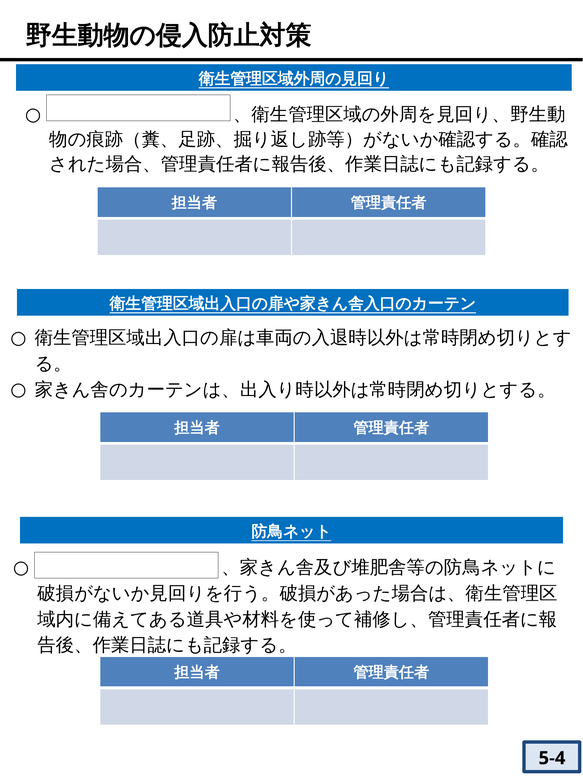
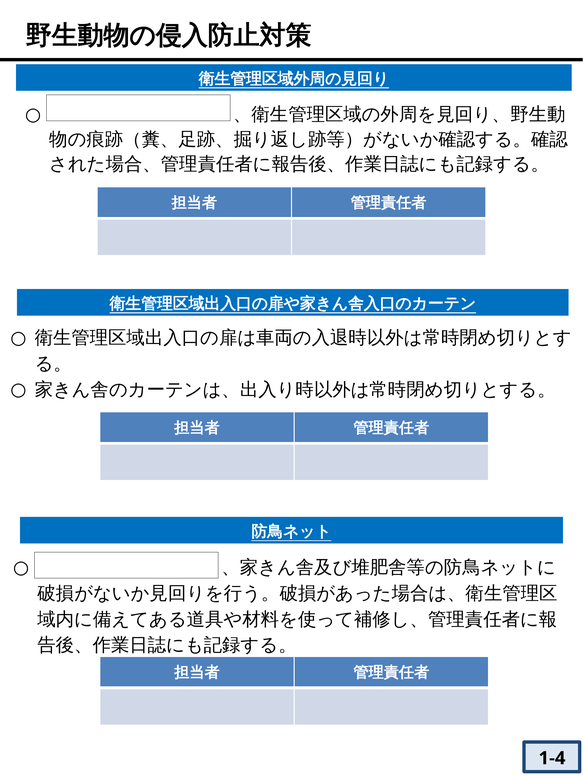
5-4: 5-4 -> 1-4 (552, 759)
